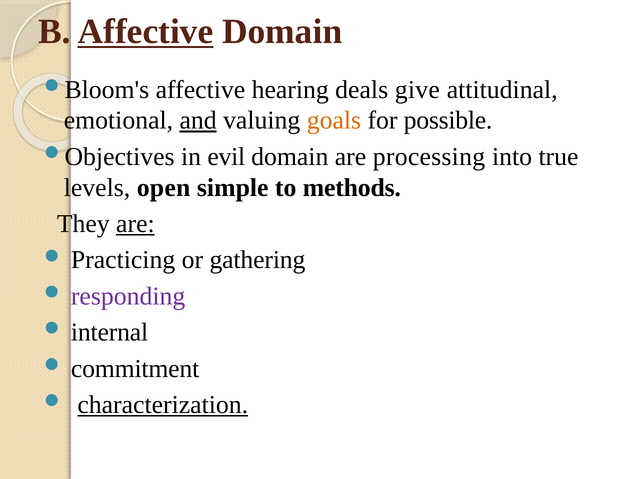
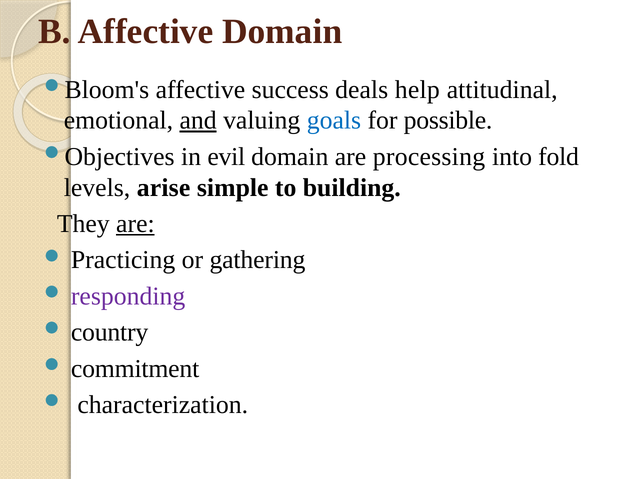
Affective underline: present -> none (146, 32)
hearing: hearing -> success (290, 90)
give: give -> help (417, 90)
goals colour: orange -> blue (334, 121)
true: true -> fold (559, 157)
open: open -> arise (164, 188)
methods: methods -> building (352, 188)
internal: internal -> country (110, 333)
characterization underline: present -> none (163, 405)
